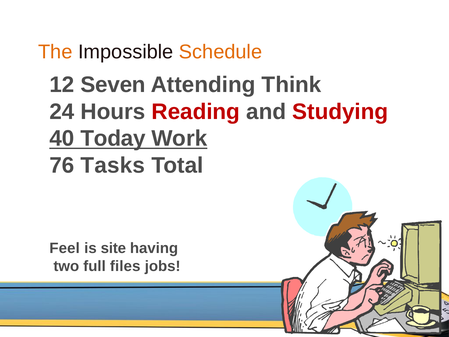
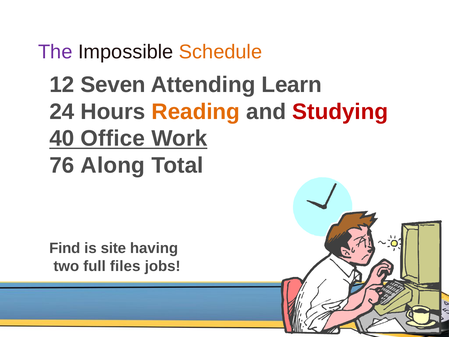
The colour: orange -> purple (55, 52)
Think: Think -> Learn (292, 85)
Reading colour: red -> orange (196, 112)
Today: Today -> Office (113, 138)
Tasks: Tasks -> Along (113, 165)
Feel: Feel -> Find (65, 248)
